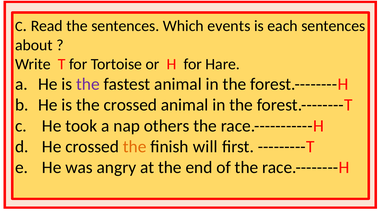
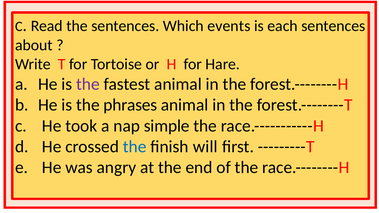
the crossed: crossed -> phrases (130, 105)
others: others -> simple (167, 126)
the colour: orange -> blue (135, 147)
